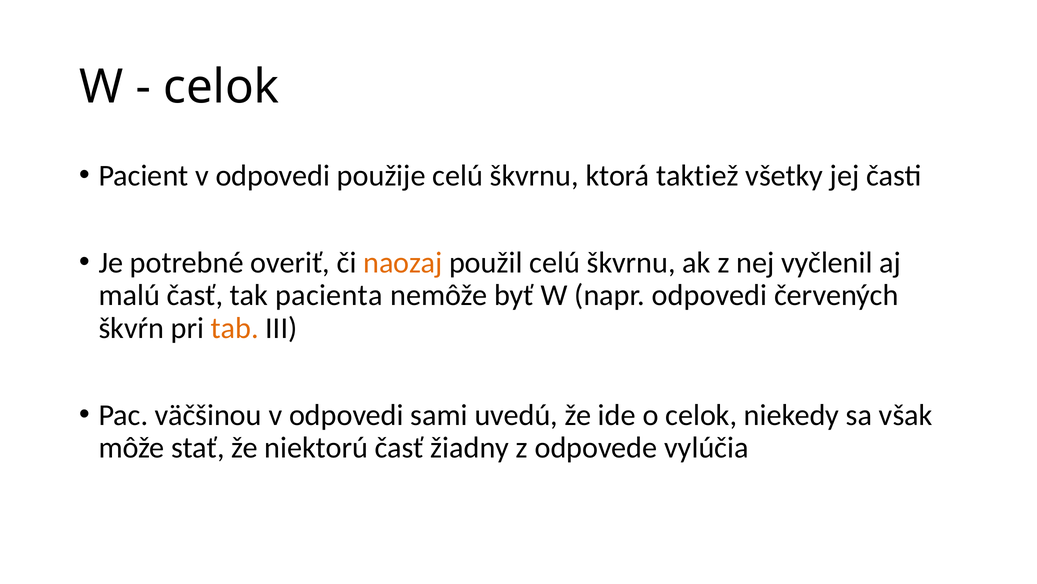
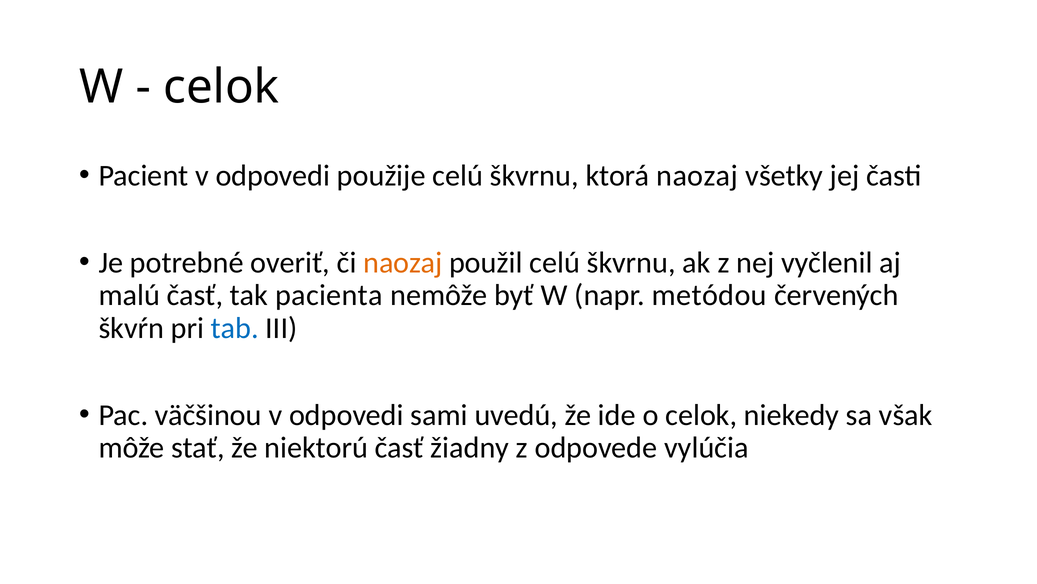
ktorá taktiež: taktiež -> naozaj (697, 175)
napr odpovedi: odpovedi -> metódou (709, 295)
tab colour: orange -> blue (235, 328)
